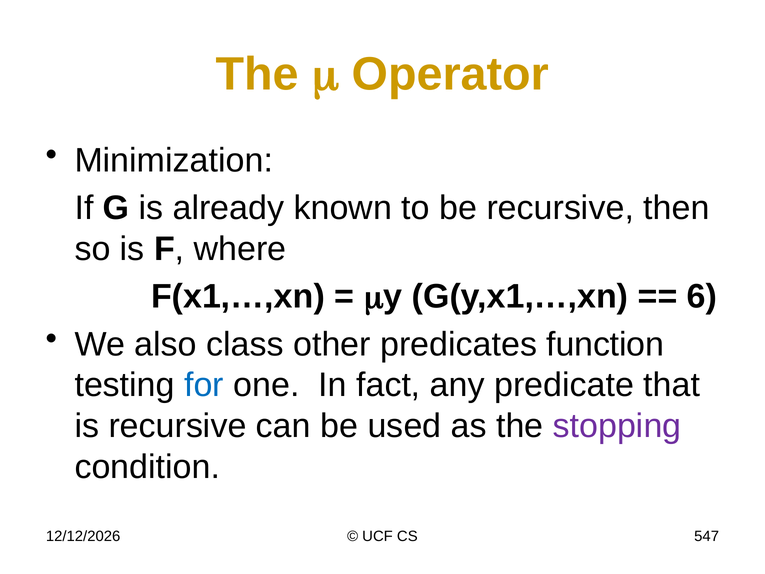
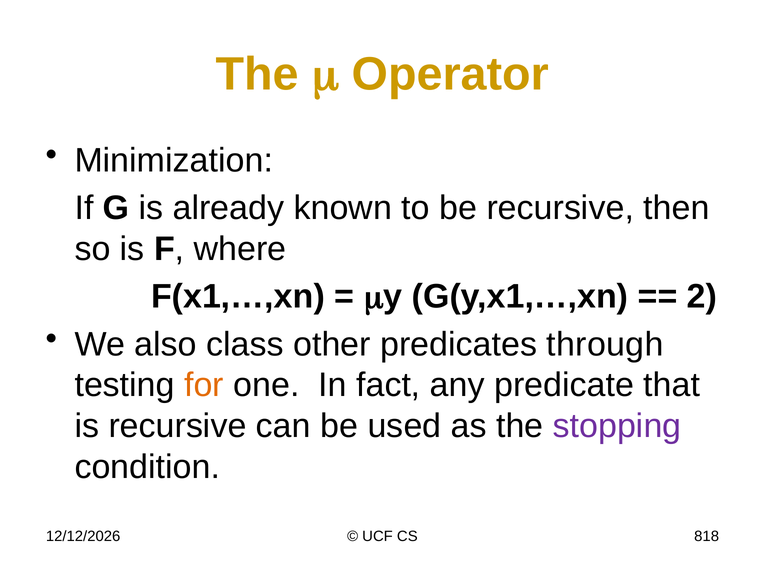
6: 6 -> 2 (702, 297)
function: function -> through (605, 344)
for colour: blue -> orange (204, 385)
547: 547 -> 818 (707, 536)
